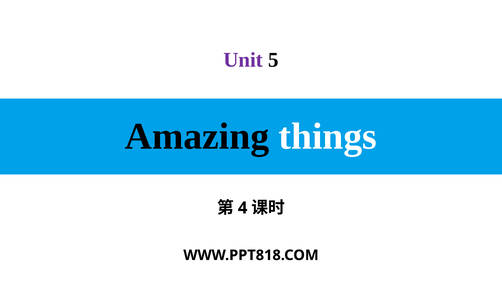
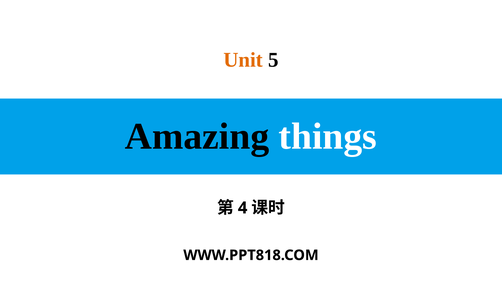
Unit colour: purple -> orange (243, 60)
